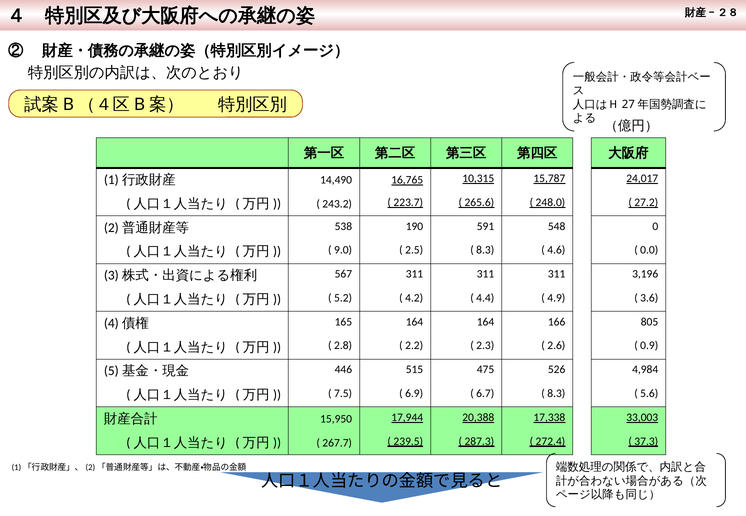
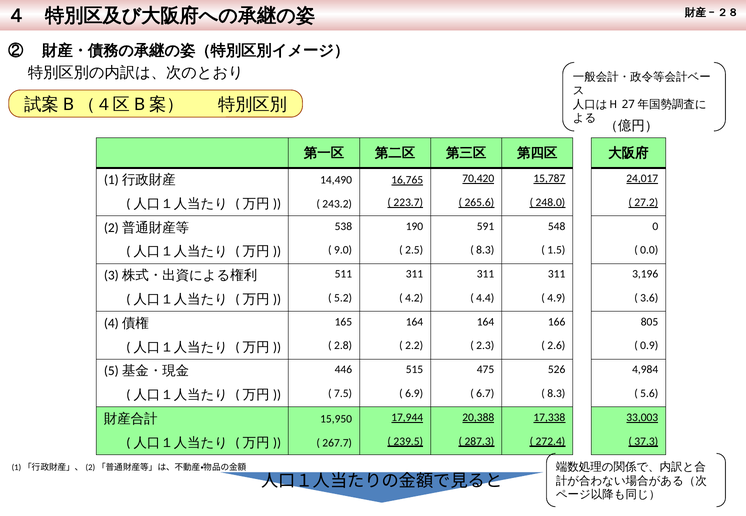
10,315: 10,315 -> 70,420 (478, 179)
4.6: 4.6 -> 1.5 (556, 250)
567: 567 -> 511 (343, 274)
